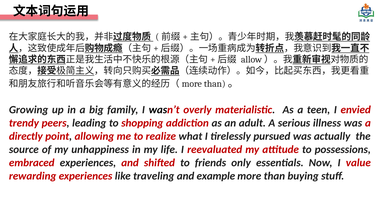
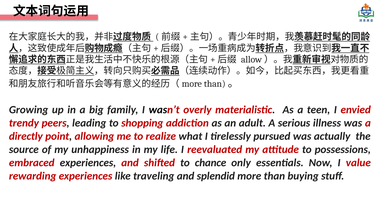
friends: friends -> chance (211, 163)
example: example -> splendid (216, 176)
